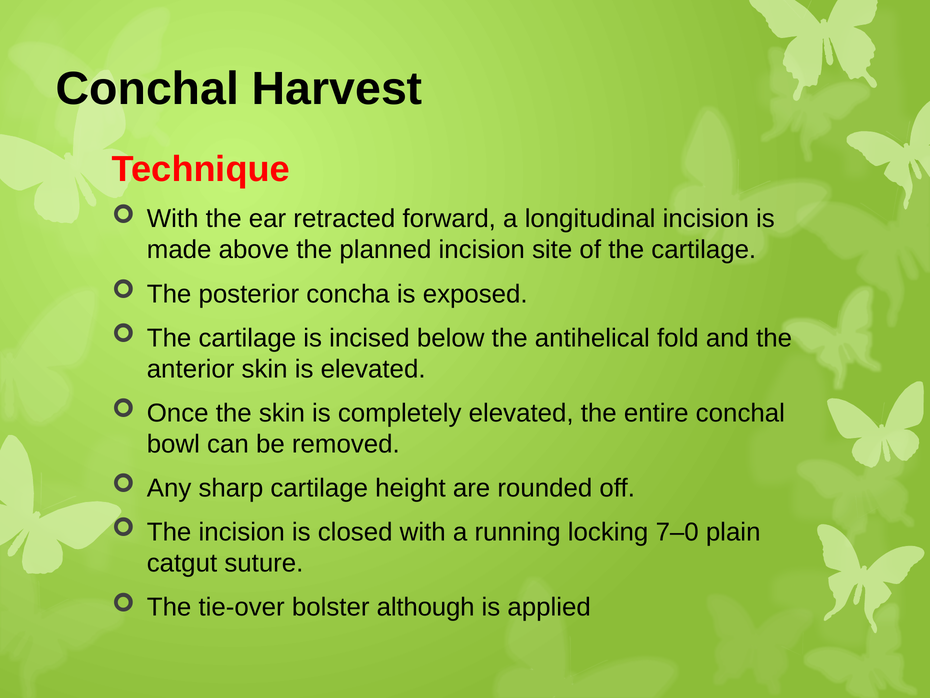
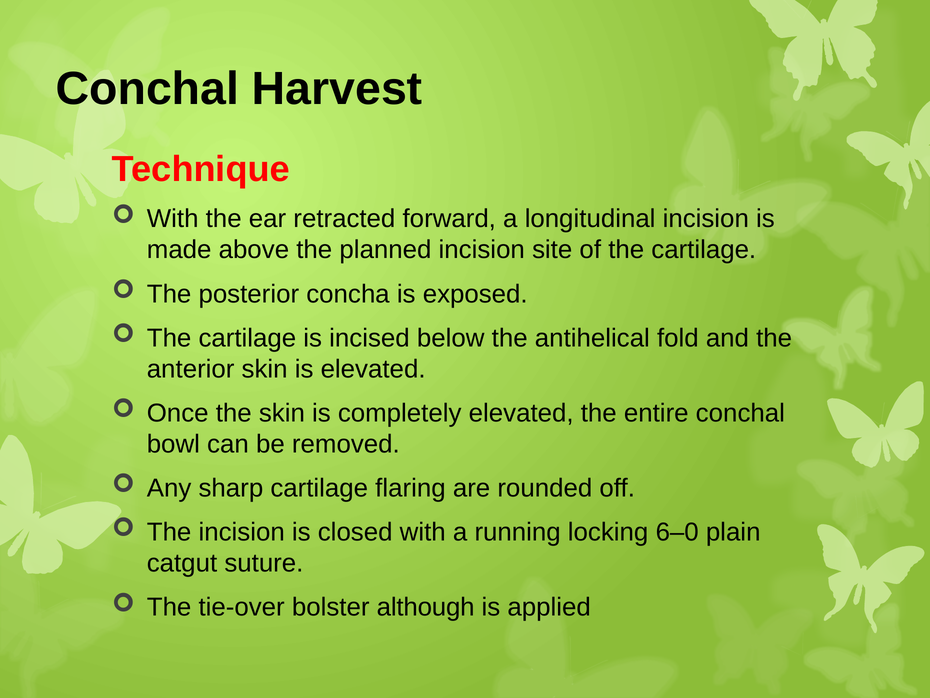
height: height -> flaring (410, 488)
7–0: 7–0 -> 6–0 (677, 532)
